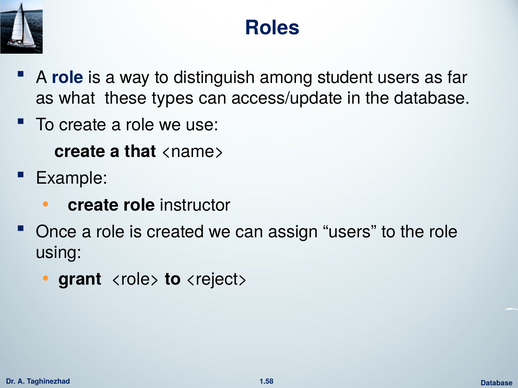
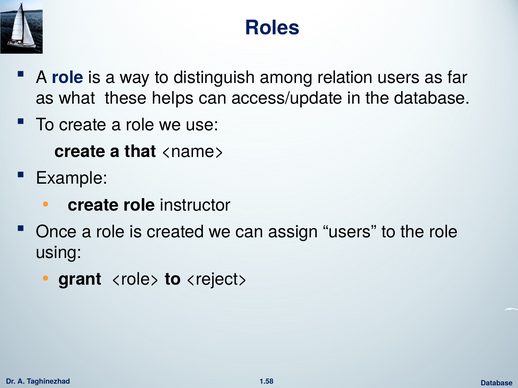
student: student -> relation (345, 78)
types: types -> helps (173, 98)
